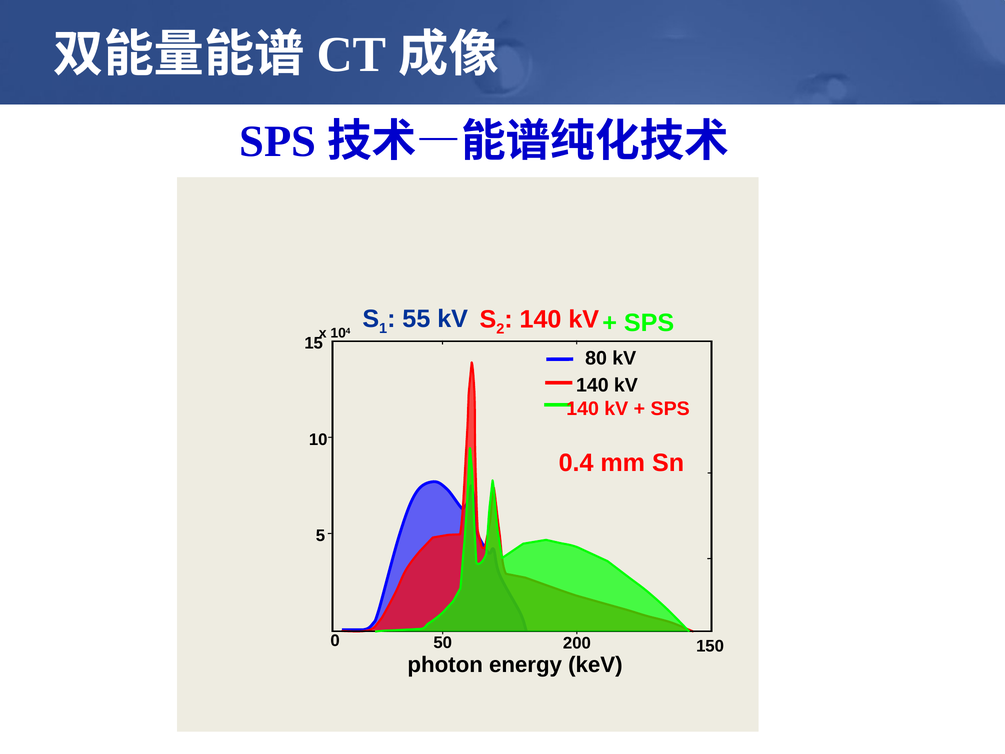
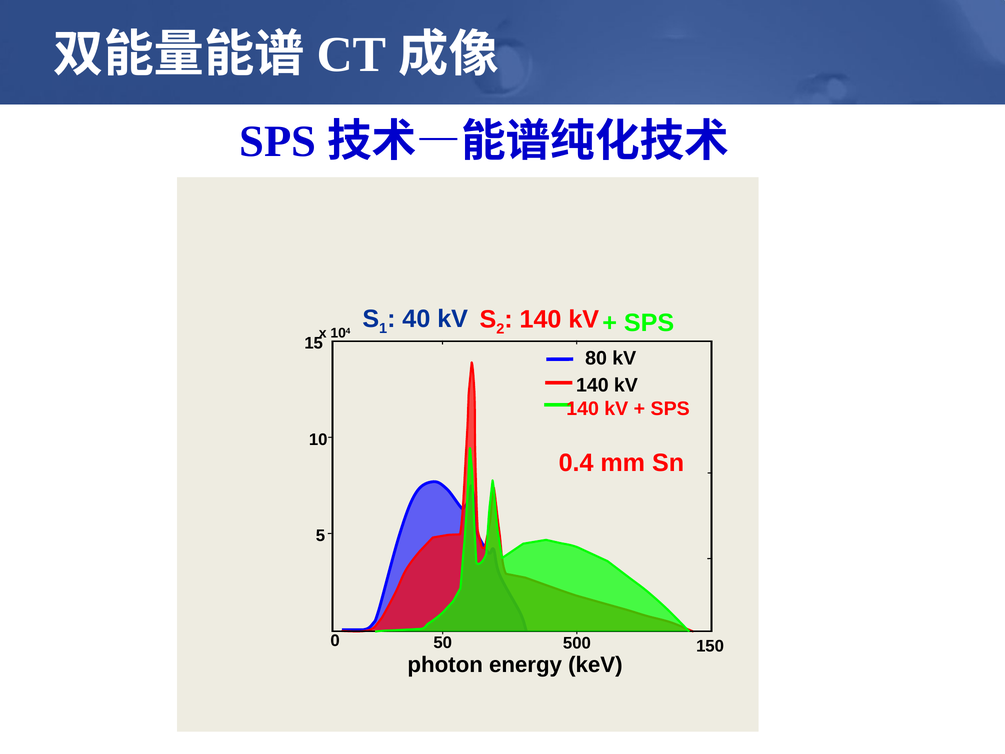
55: 55 -> 40 (416, 319)
200: 200 -> 500 (577, 643)
